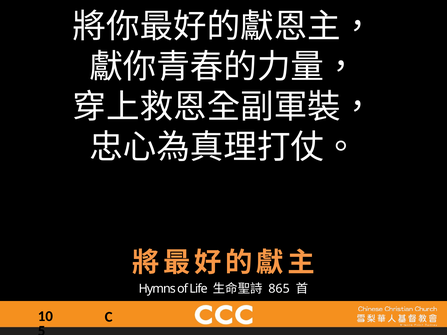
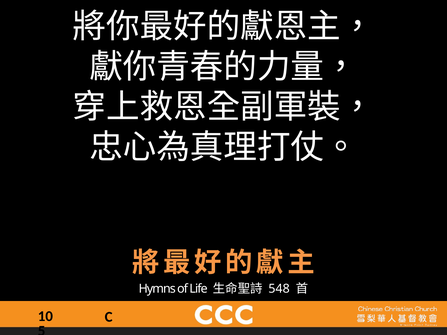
865: 865 -> 548 (279, 289)
